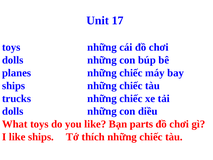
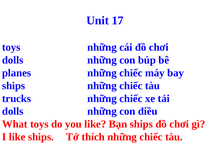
Bạn parts: parts -> ships (141, 124)
